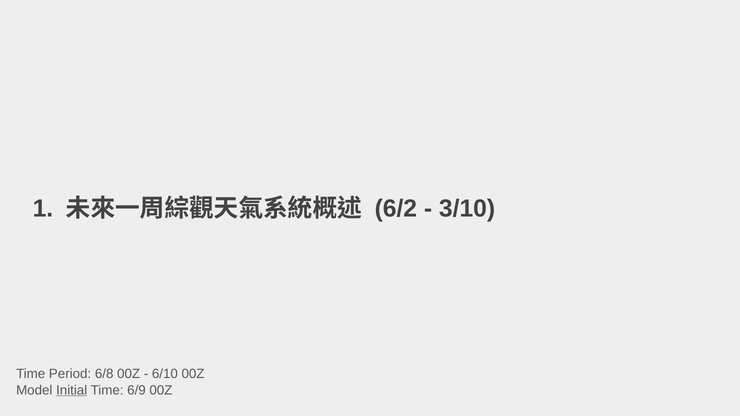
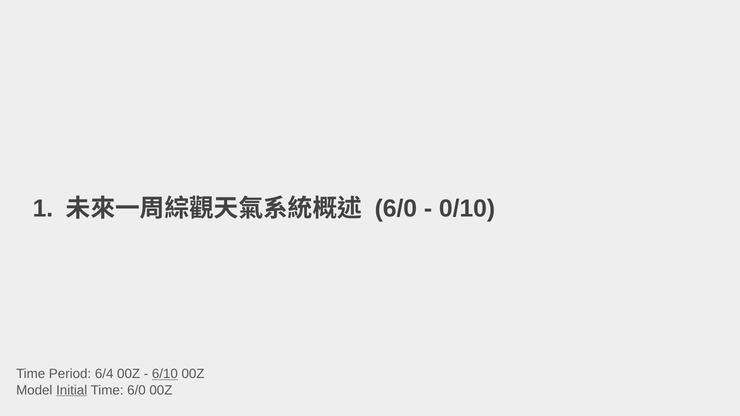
6/2: 6/2 -> 6/0 (396, 209)
3/10: 3/10 -> 0/10 (467, 209)
6/8: 6/8 -> 6/4 (104, 374)
6/10 underline: none -> present (165, 374)
Time 6/9: 6/9 -> 6/0 (136, 390)
